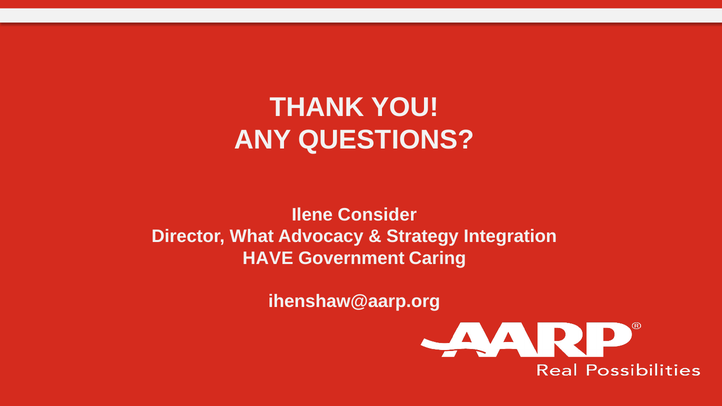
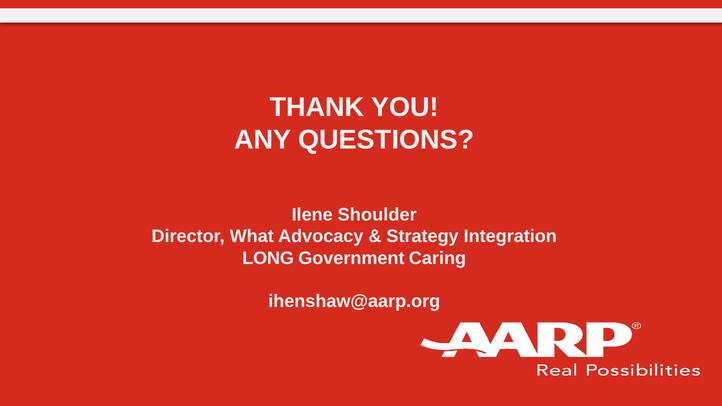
Consider: Consider -> Shoulder (377, 215)
HAVE: HAVE -> LONG (268, 258)
